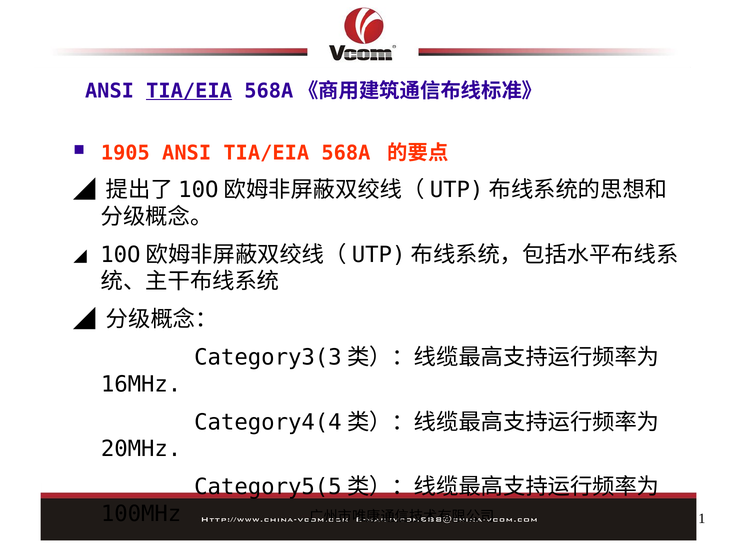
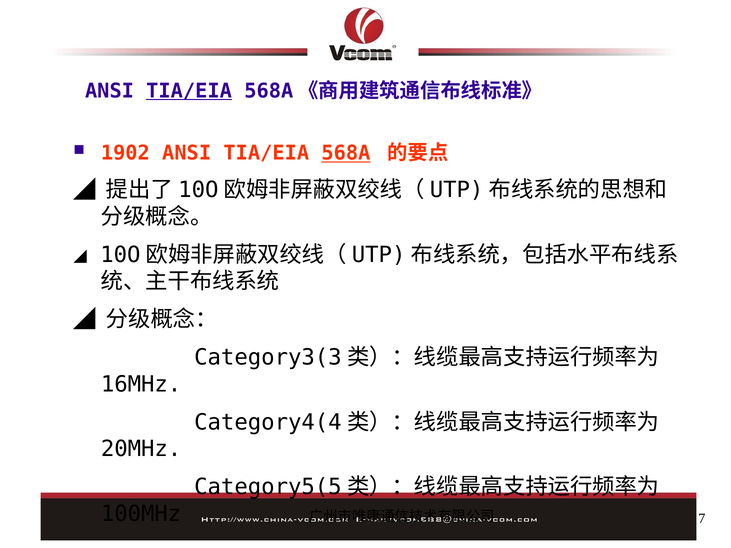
1905: 1905 -> 1902 (125, 153)
568A underline: none -> present (346, 153)
1: 1 -> 7 (702, 519)
